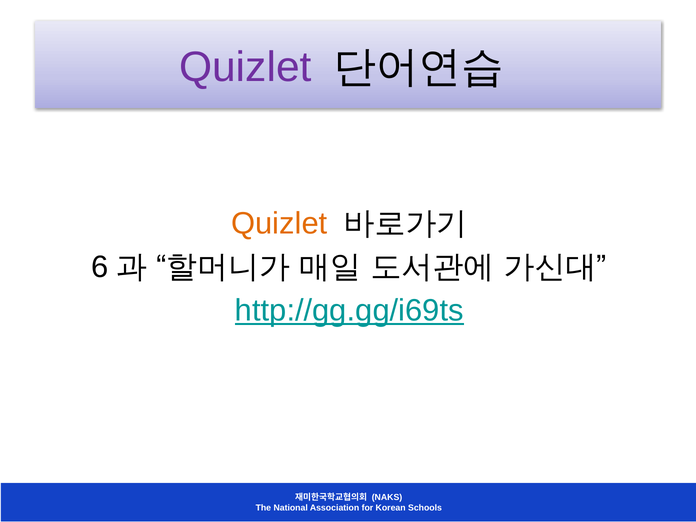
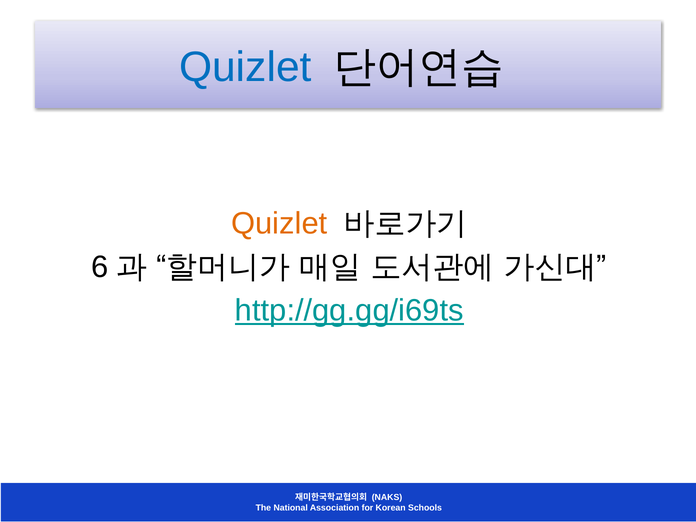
Quizlet colour: purple -> blue (245, 67)
